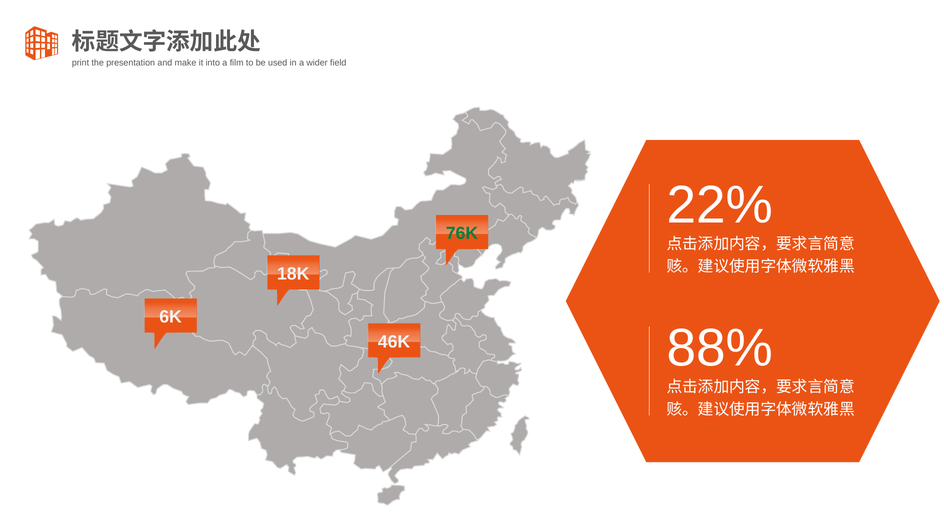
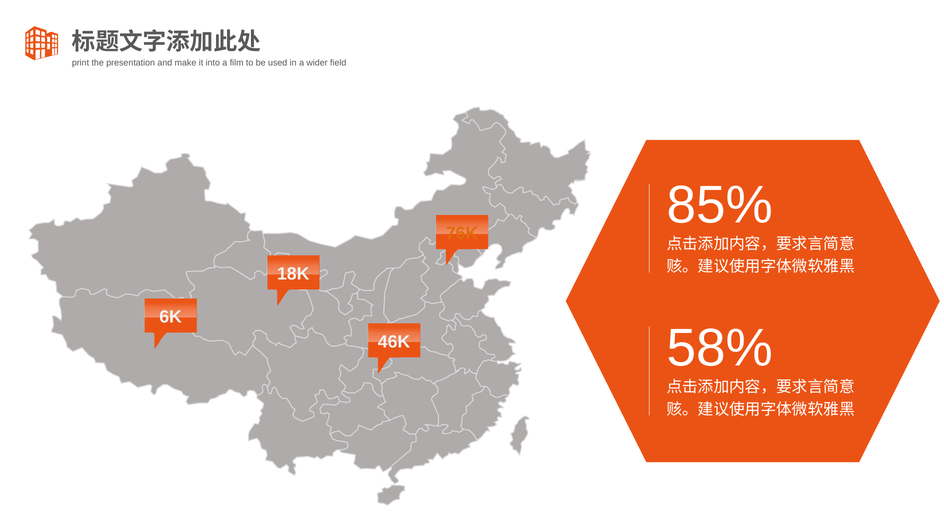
22%: 22% -> 85% (720, 205)
76K colour: green -> orange (462, 233)
88%: 88% -> 58% (720, 348)
